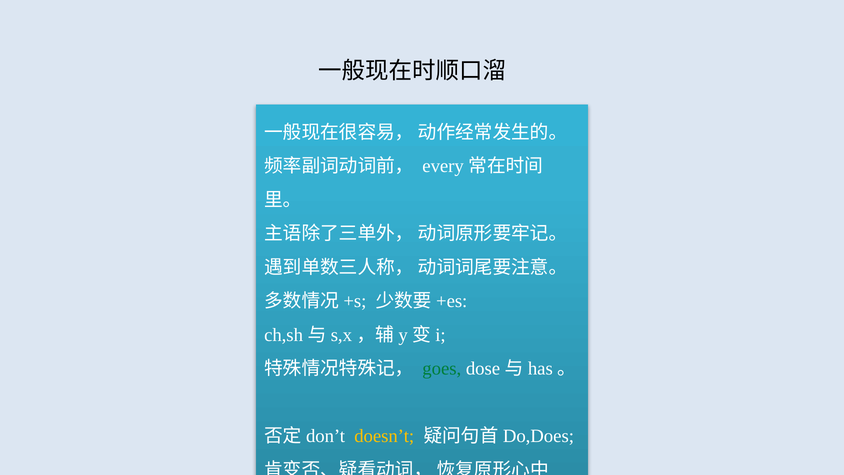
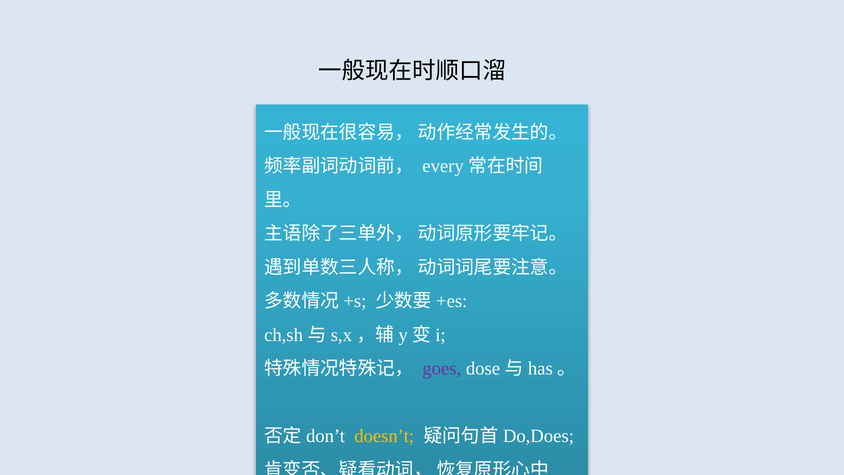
goes colour: green -> purple (442, 368)
